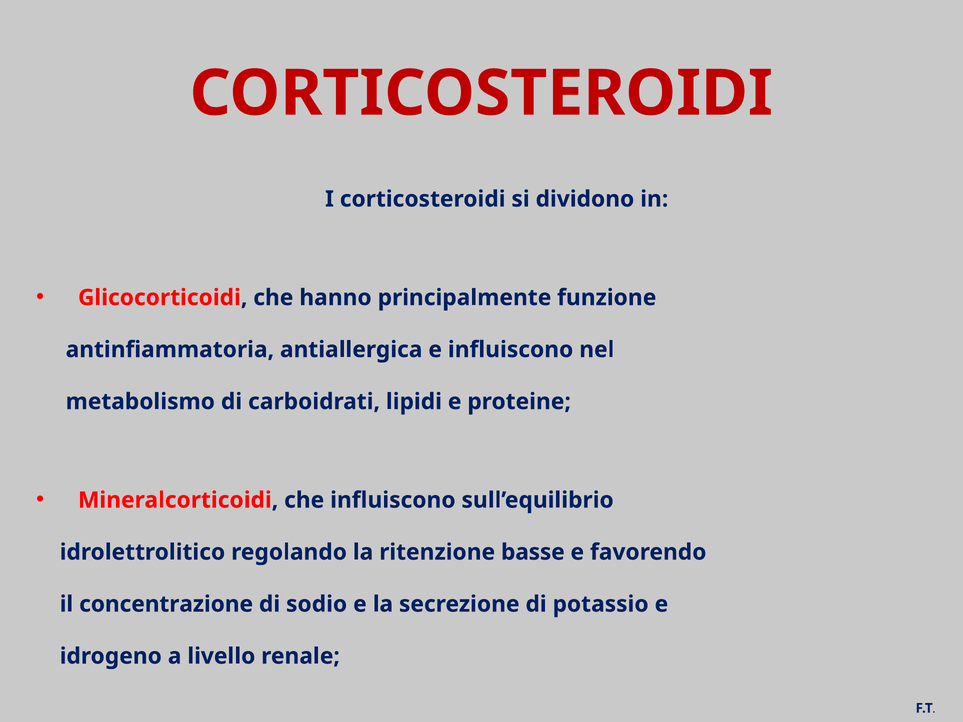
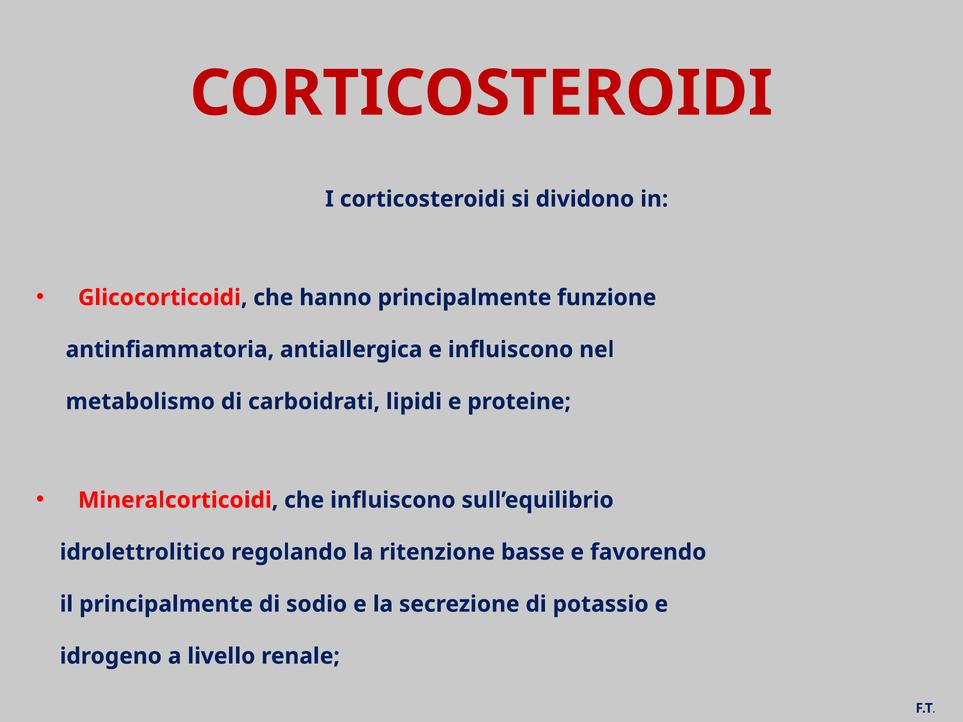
il concentrazione: concentrazione -> principalmente (166, 604)
